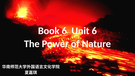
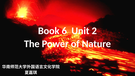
Unit 6: 6 -> 2 (94, 31)
